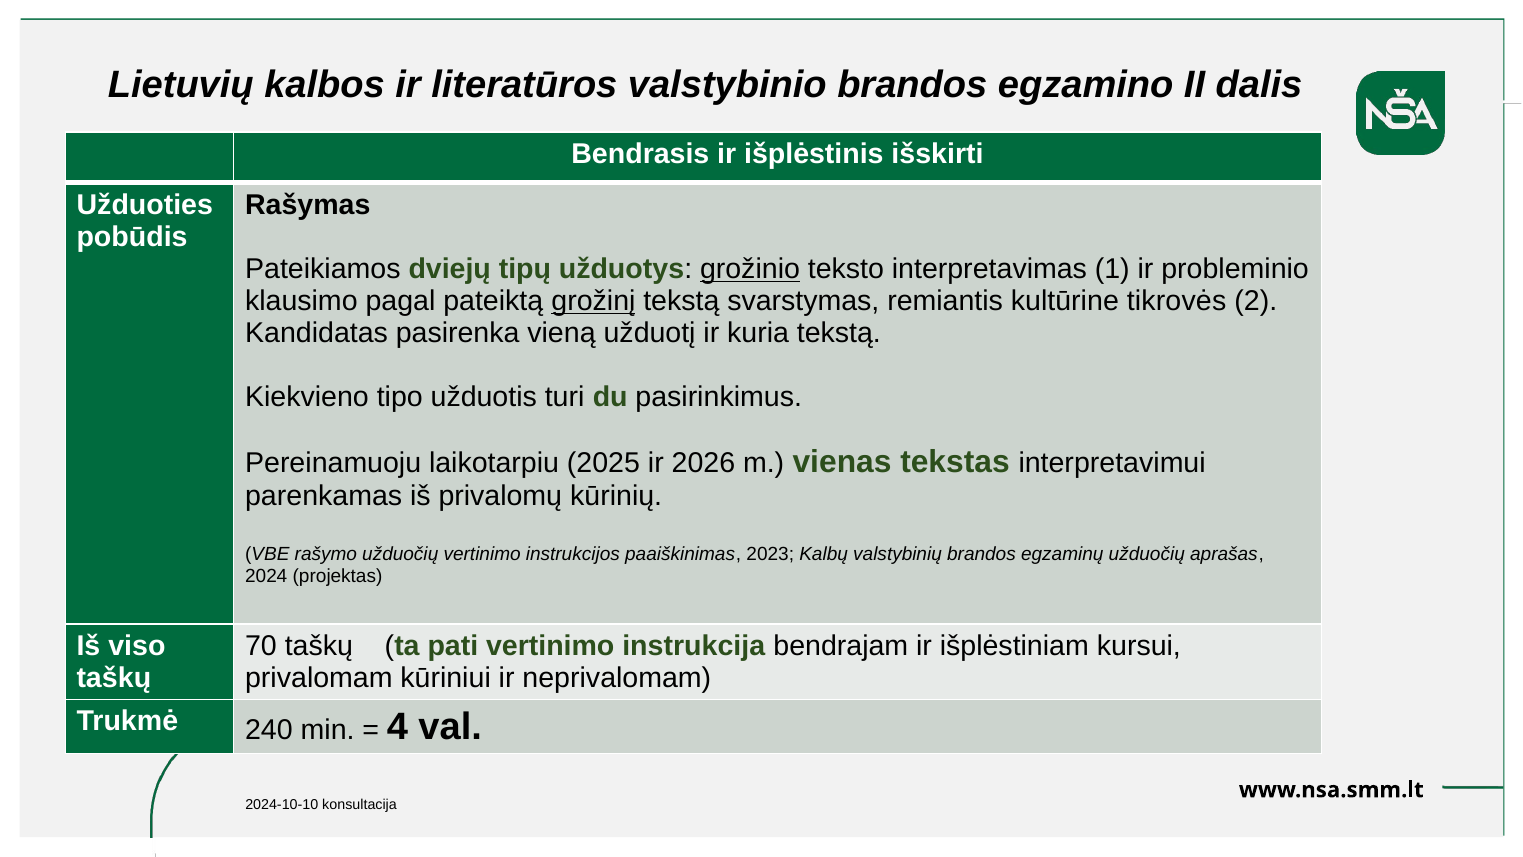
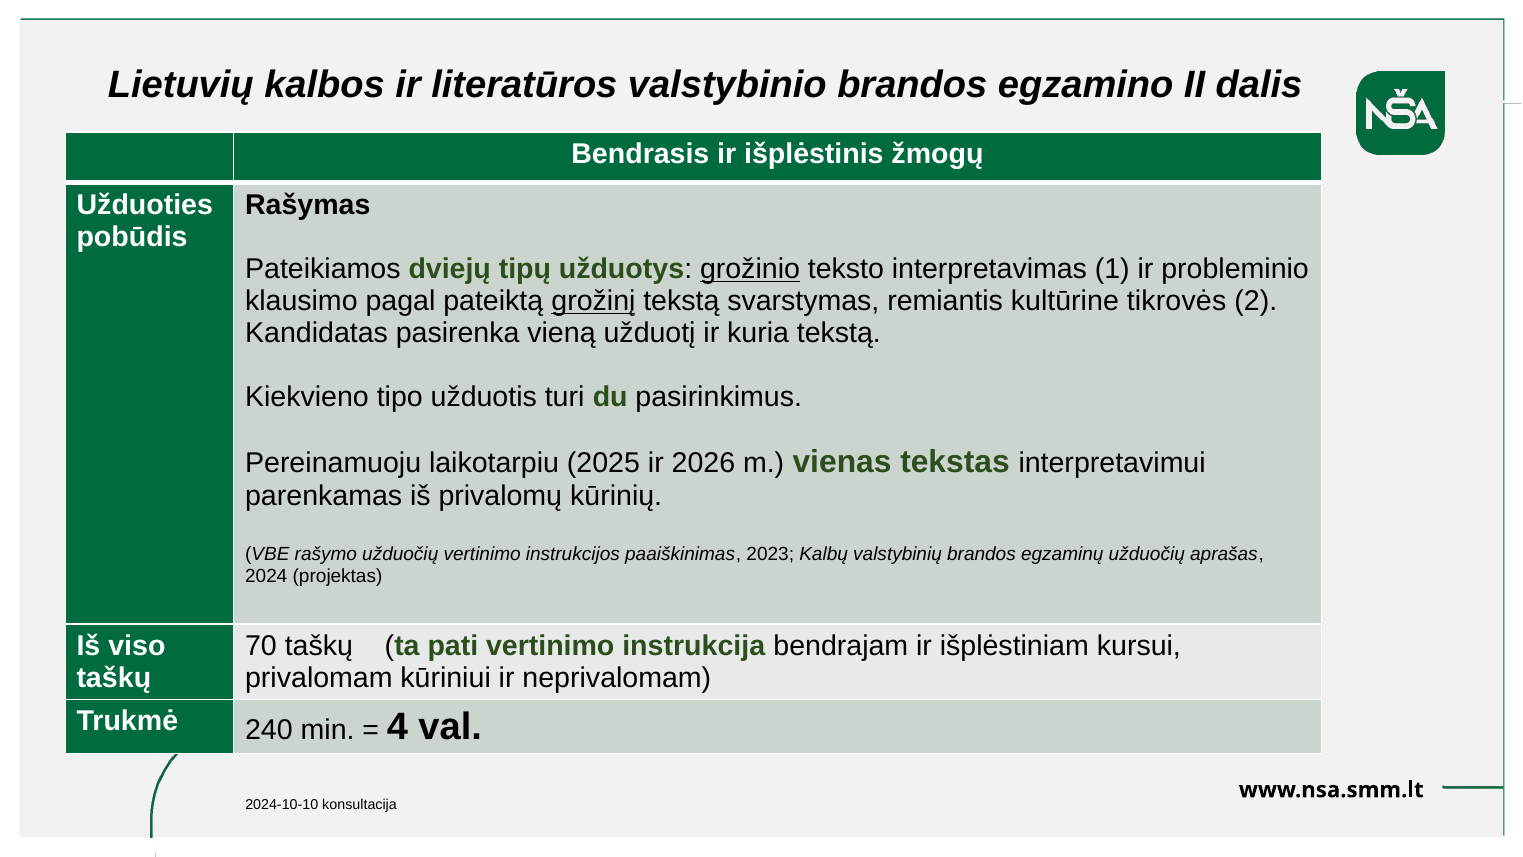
išskirti: išskirti -> žmogų (938, 154)
